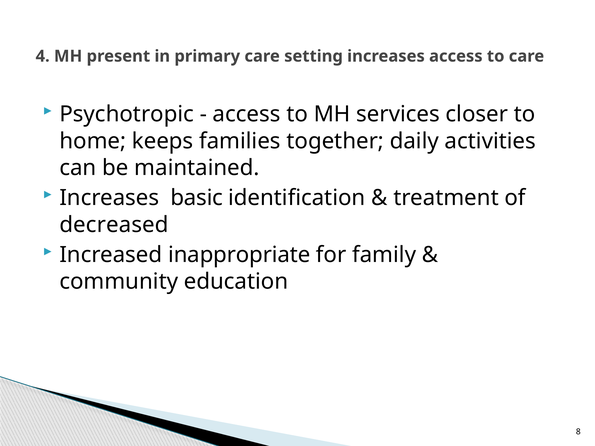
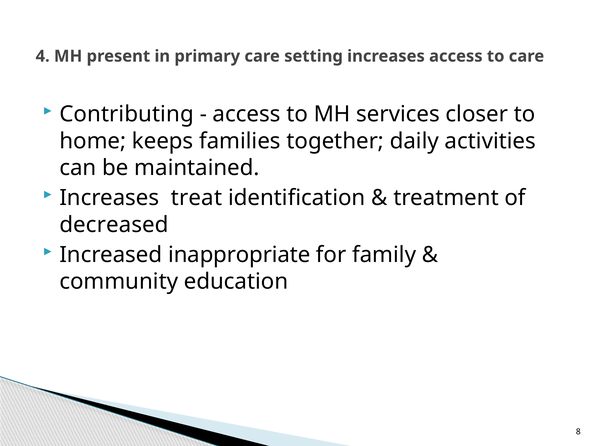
Psychotropic: Psychotropic -> Contributing (127, 114)
basic: basic -> treat (196, 198)
